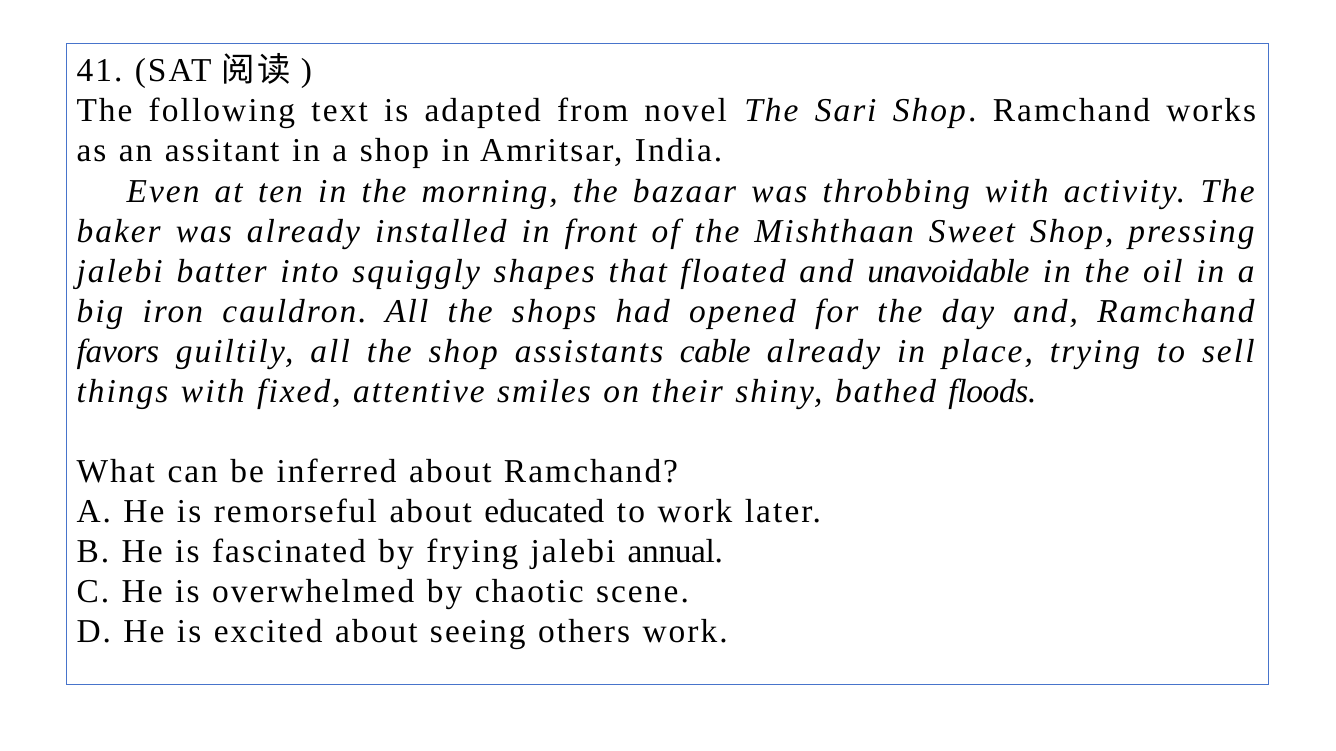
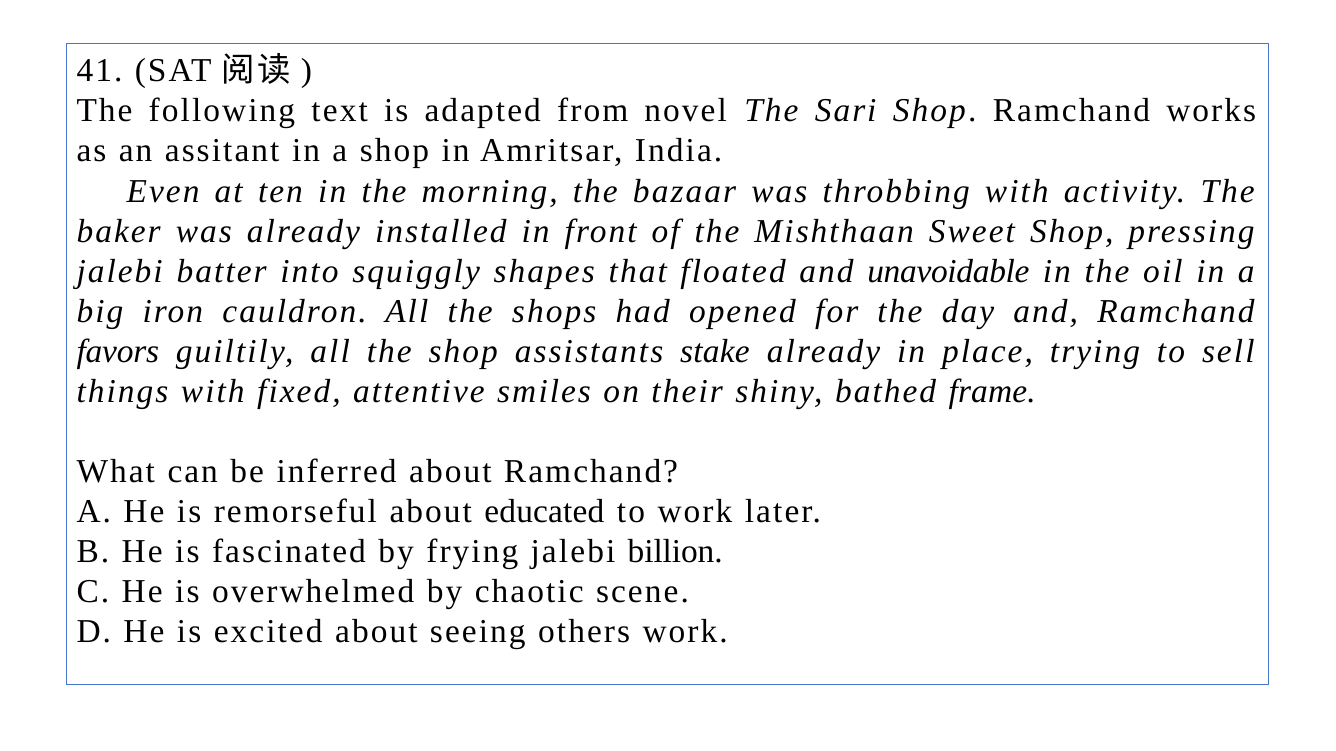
cable: cable -> stake (715, 351)
floods: floods -> frame (992, 392)
annual: annual -> billion (675, 552)
